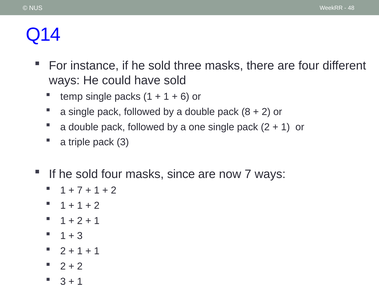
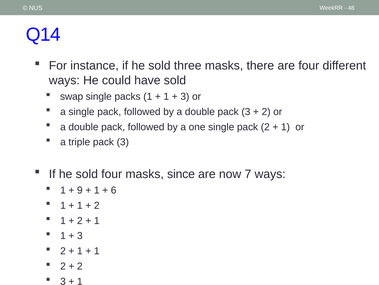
temp: temp -> swap (72, 96)
6: 6 -> 3 (185, 96)
double pack 8: 8 -> 3 (246, 111)
7: 7 -> 9 (80, 190)
2: 2 -> 6 (114, 190)
